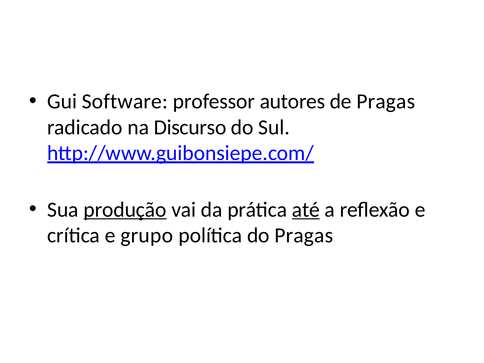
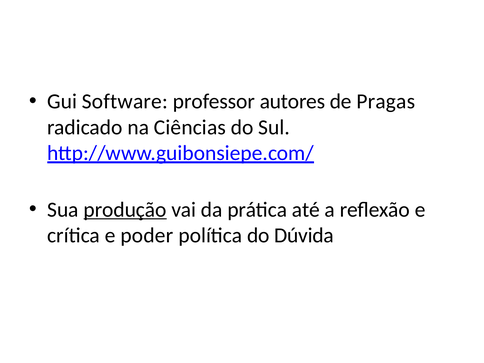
Discurso: Discurso -> Ciências (190, 127)
até underline: present -> none (306, 210)
grupo: grupo -> poder (147, 235)
do Pragas: Pragas -> Dúvida (304, 235)
